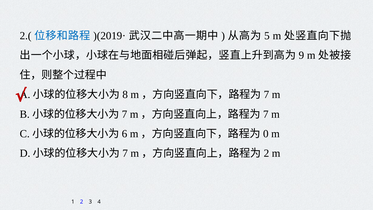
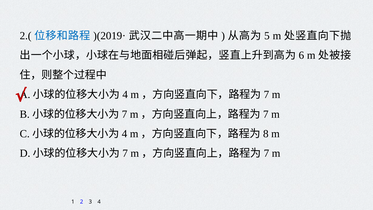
9: 9 -> 6 (301, 55)
8: 8 -> 4 (125, 94)
6: 6 -> 4 (125, 134)
0: 0 -> 8 (266, 134)
2: 2 -> 7 (266, 153)
